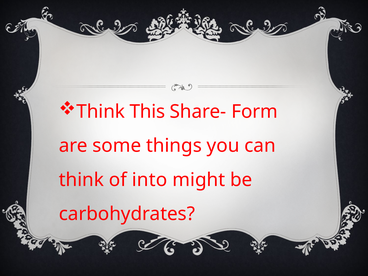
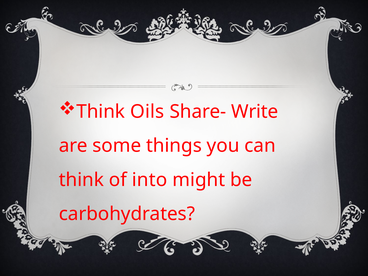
This: This -> Oils (147, 112)
Form: Form -> Write (255, 112)
